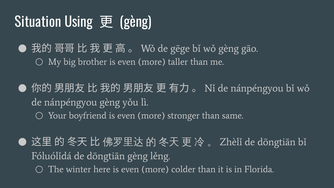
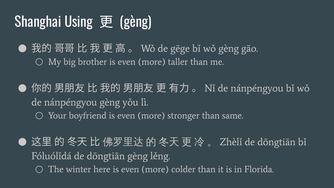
Situation: Situation -> Shanghai (38, 22)
